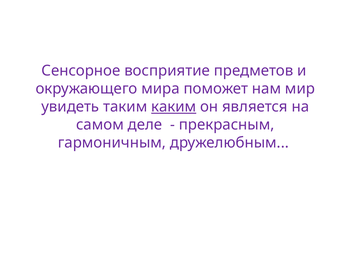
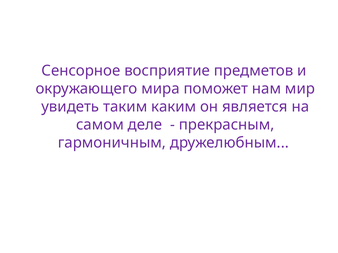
каким underline: present -> none (174, 107)
